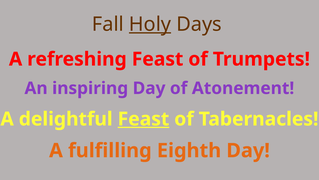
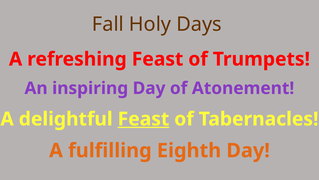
Holy underline: present -> none (150, 24)
